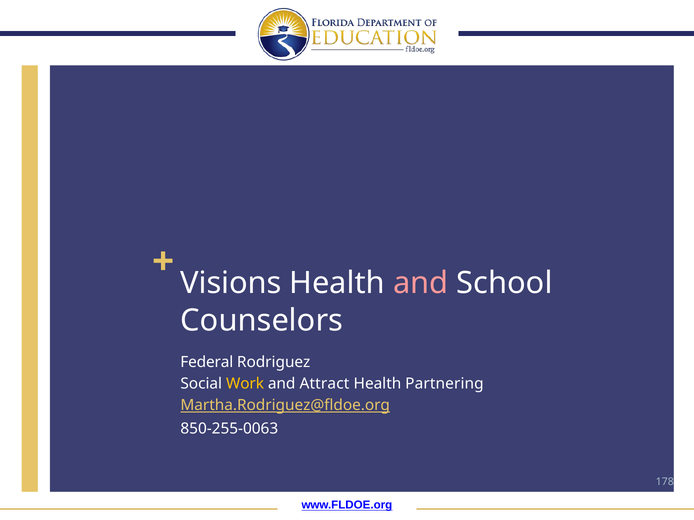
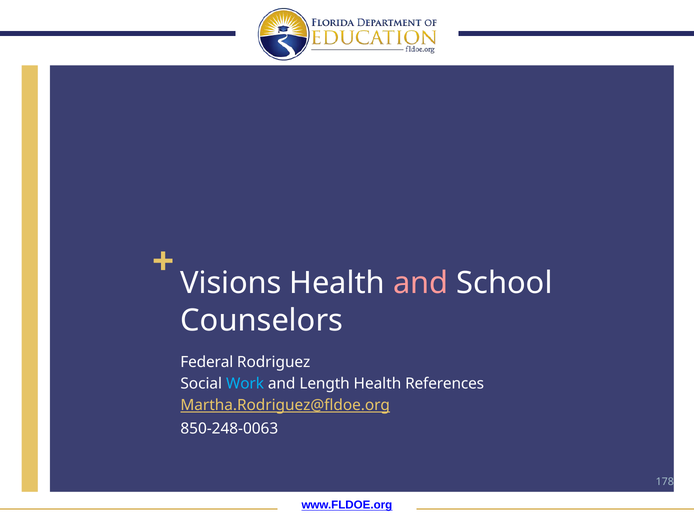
Work colour: yellow -> light blue (245, 384)
Attract: Attract -> Length (325, 384)
Partnering: Partnering -> References (445, 384)
850-255-0063: 850-255-0063 -> 850-248-0063 (229, 429)
